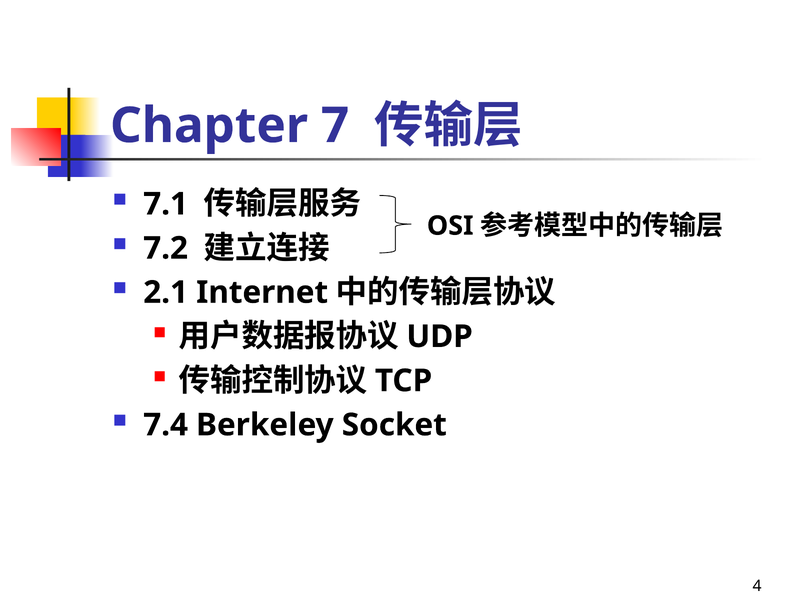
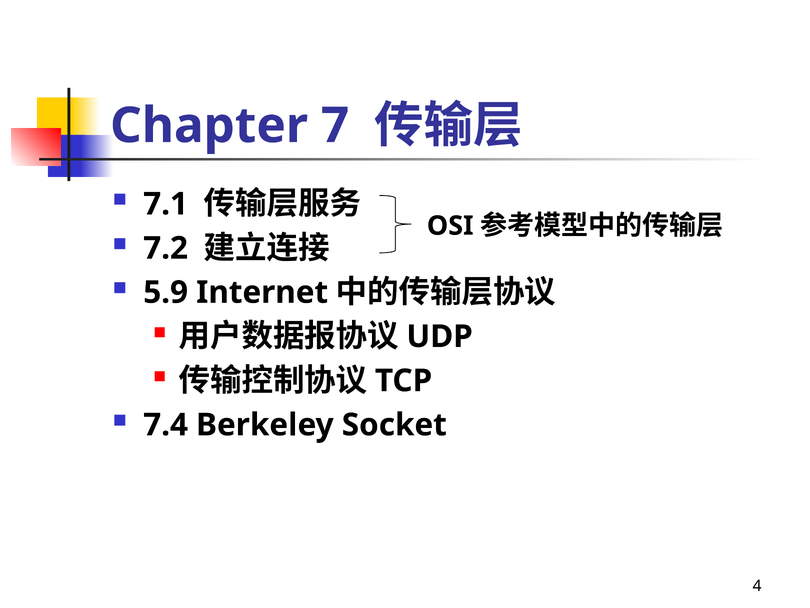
2.1: 2.1 -> 5.9 (166, 292)
